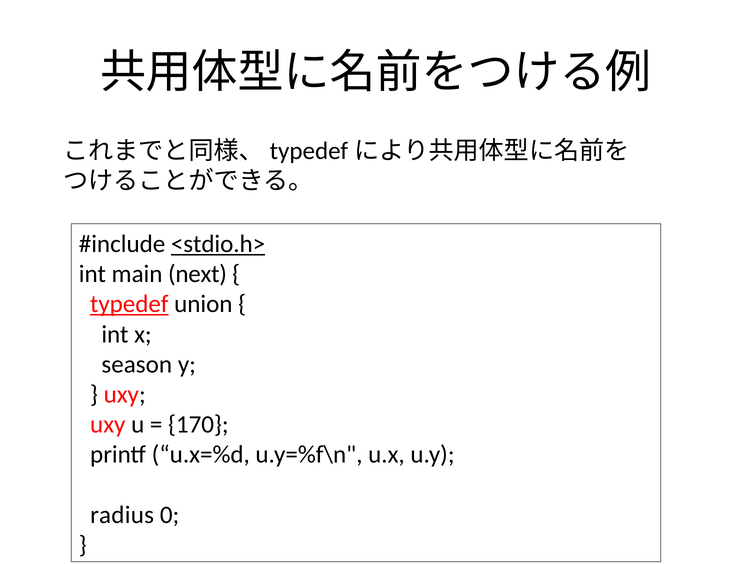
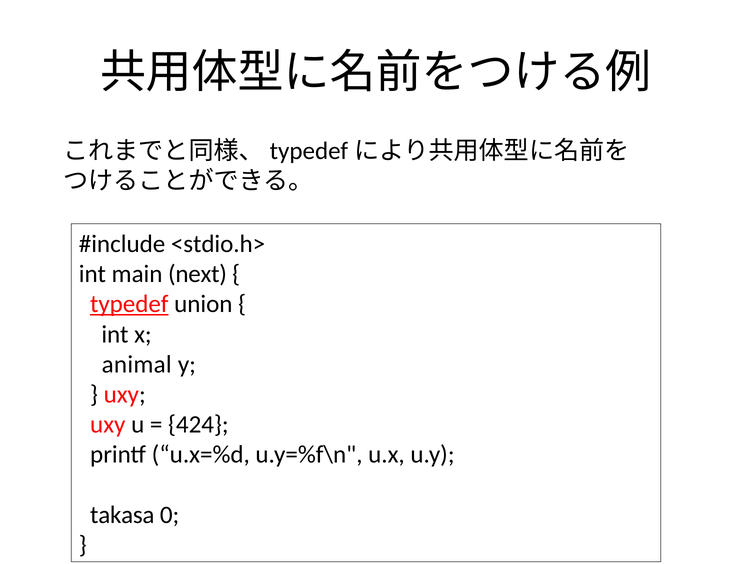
<stdio.h> underline: present -> none (218, 244)
season: season -> animal (137, 364)
170: 170 -> 424 (198, 425)
radius: radius -> takasa (122, 515)
